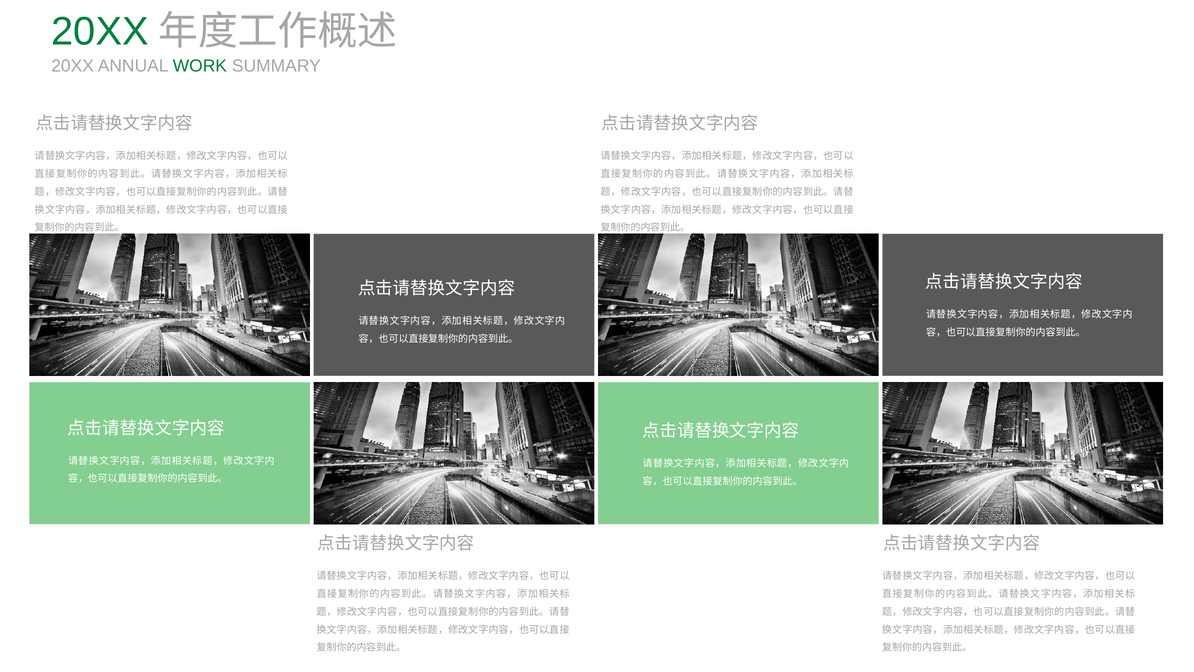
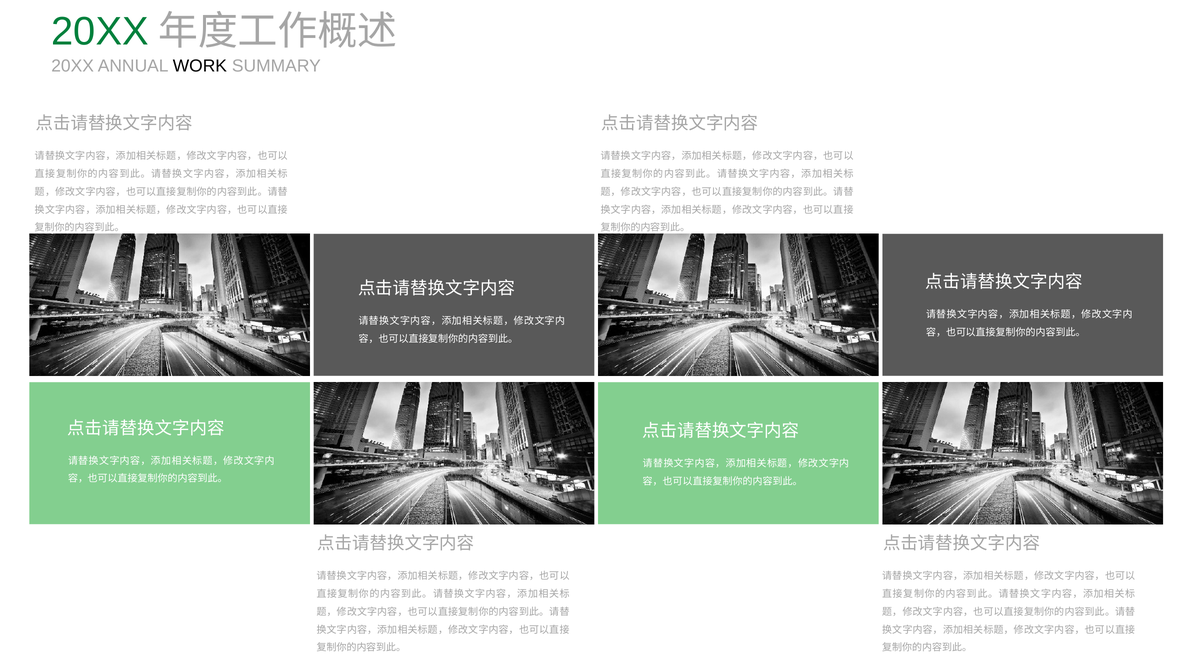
WORK colour: green -> black (200, 66)
